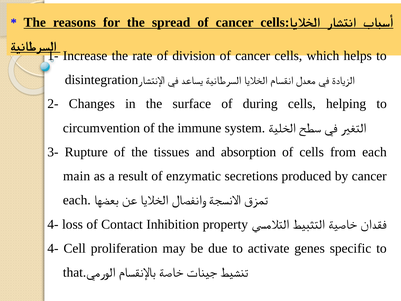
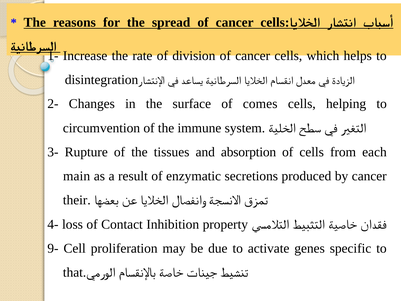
during: during -> comes (260, 104)
each: each -> their (77, 200)
4-: 4- -> 9- (53, 248)
